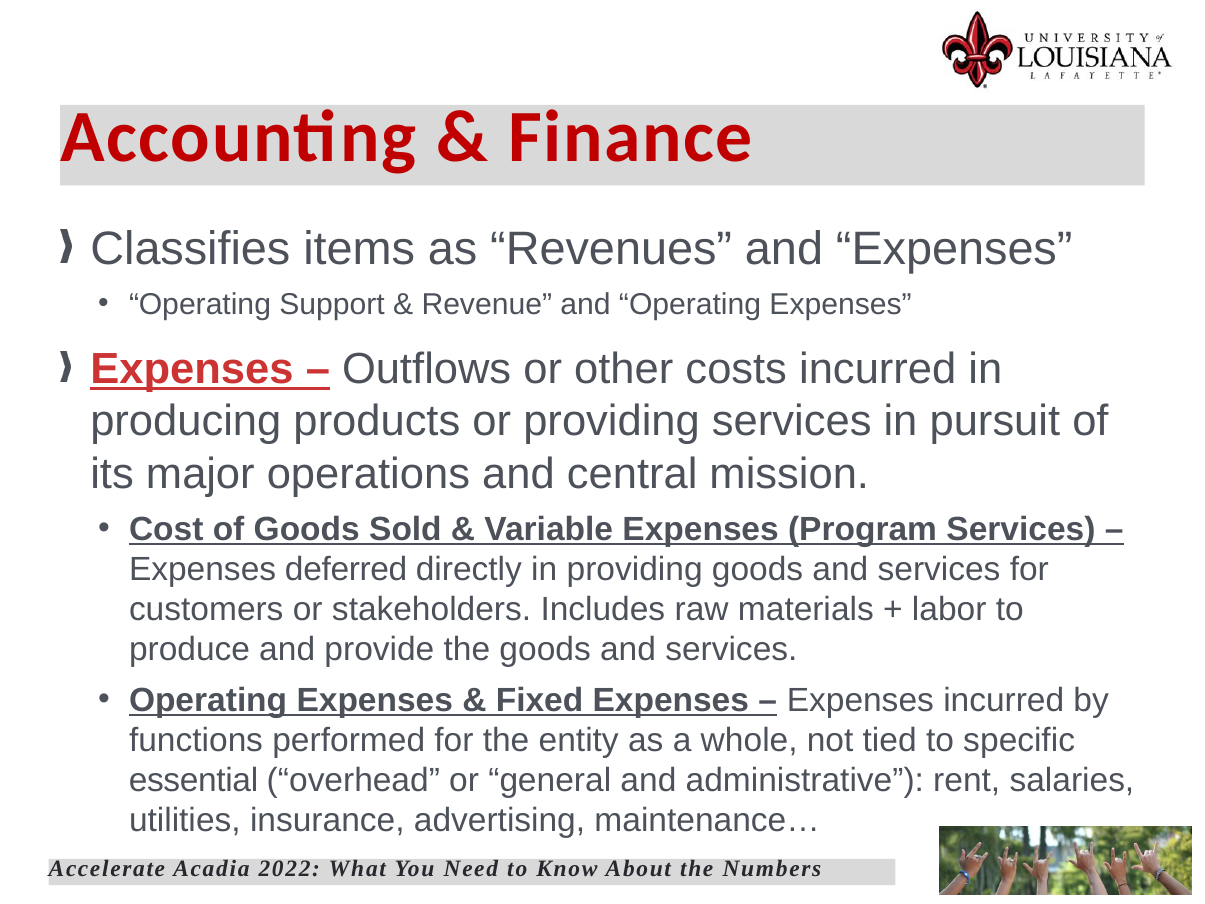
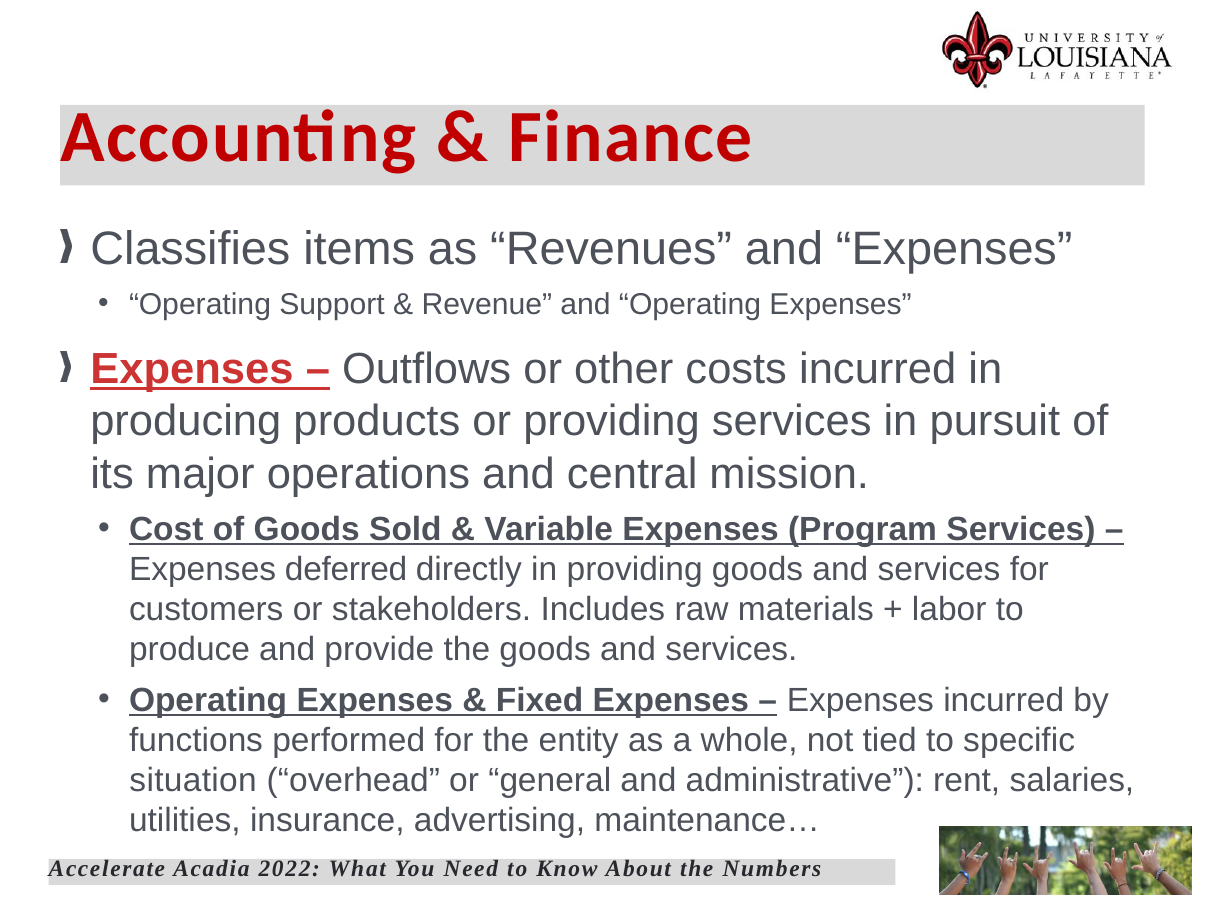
essential: essential -> situation (193, 780)
